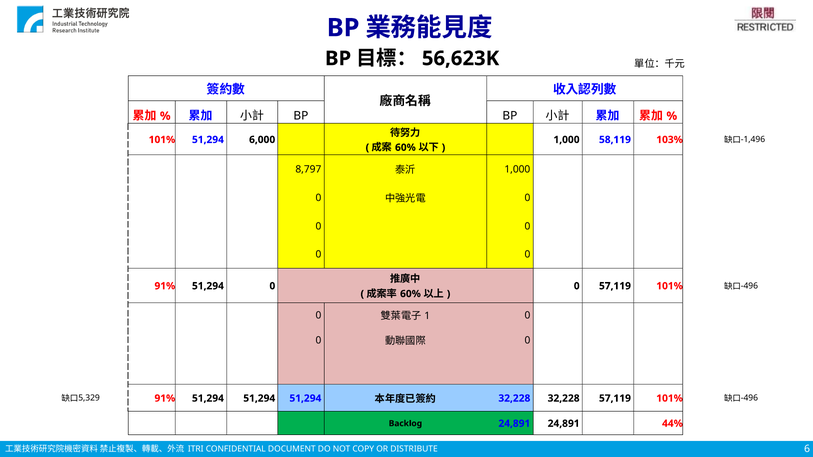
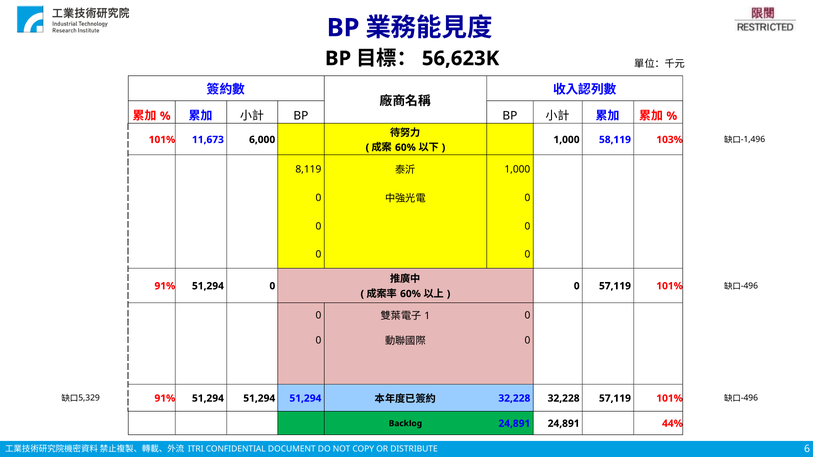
101% 51,294: 51,294 -> 11,673 (208, 140)
8,797: 8,797 -> 8,119 (308, 170)
